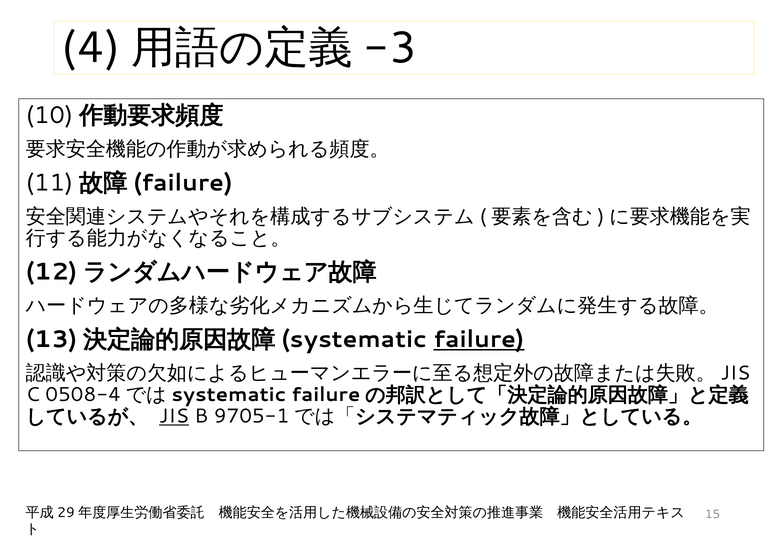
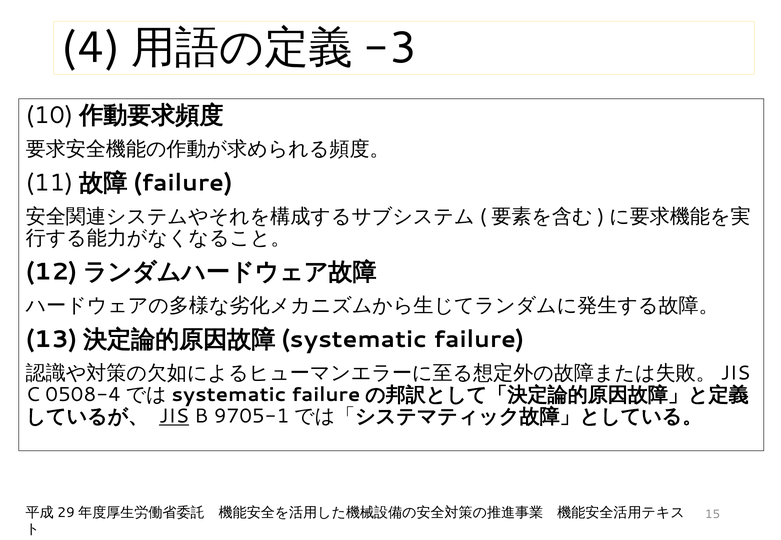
failure underline: present -> none (479, 340)
